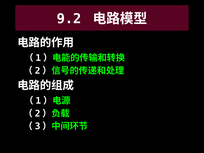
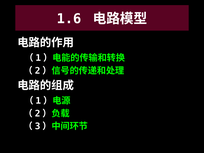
9.2: 9.2 -> 1.6 (69, 19)
